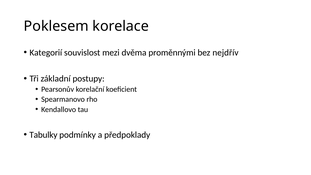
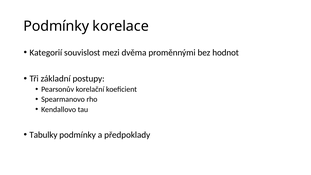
Poklesem: Poklesem -> Podmínky (56, 26)
nejdřív: nejdřív -> hodnot (226, 53)
